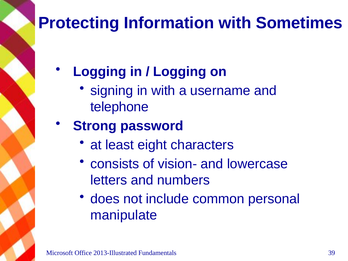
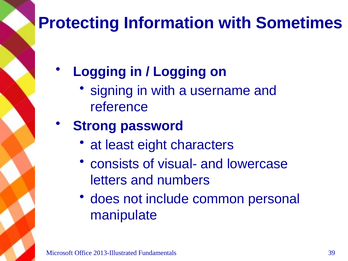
telephone: telephone -> reference (119, 107)
vision-: vision- -> visual- (177, 164)
